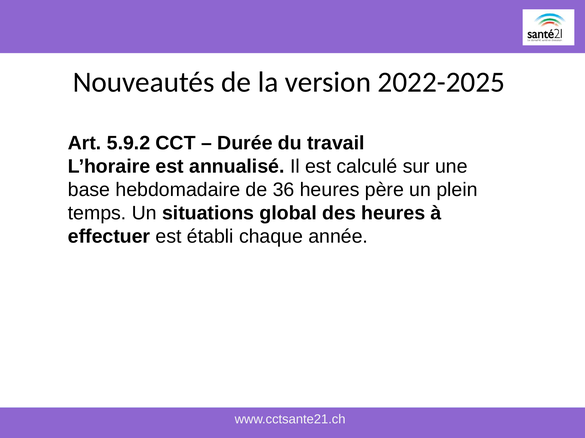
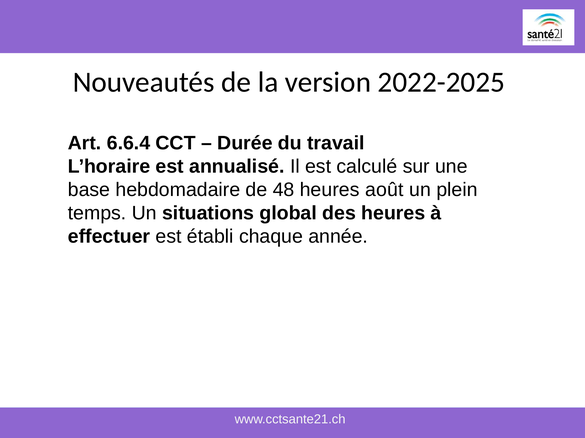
5.9.2: 5.9.2 -> 6.6.4 (129, 143)
36: 36 -> 48 (284, 190)
père: père -> août (384, 190)
